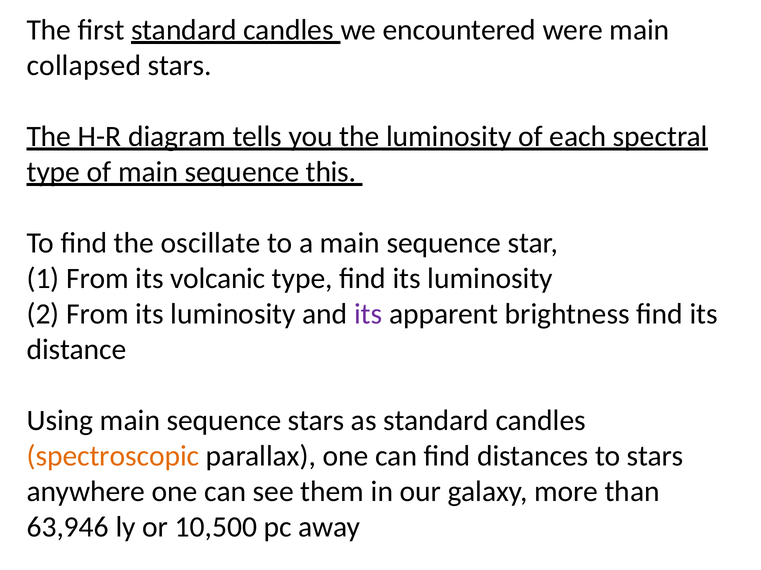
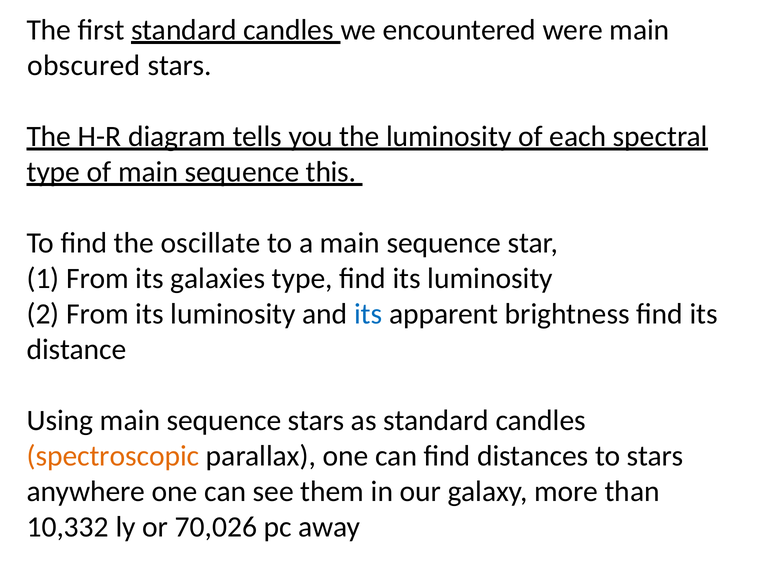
collapsed: collapsed -> obscured (84, 66)
volcanic: volcanic -> galaxies (218, 279)
its colour: purple -> blue (368, 314)
63,946: 63,946 -> 10,332 (68, 527)
10,500: 10,500 -> 70,026 (216, 527)
